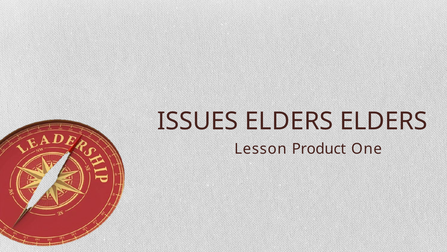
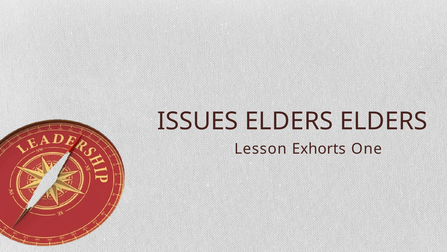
Product: Product -> Exhorts (319, 149)
